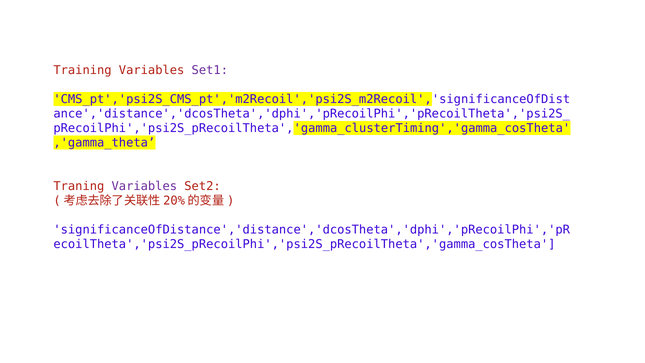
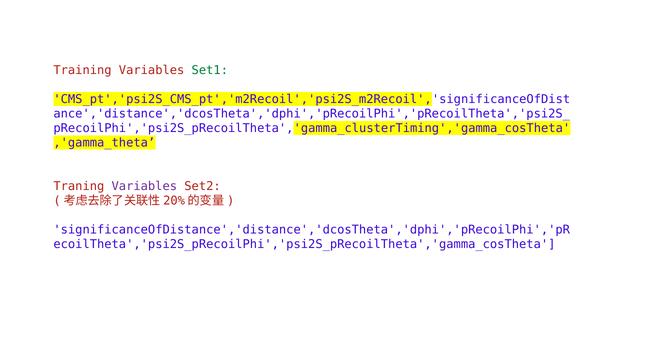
Set1 colour: purple -> green (210, 70)
